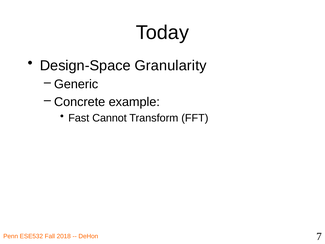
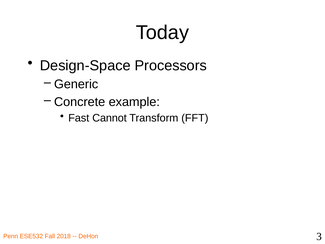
Granularity: Granularity -> Processors (171, 65)
7: 7 -> 3 (319, 236)
